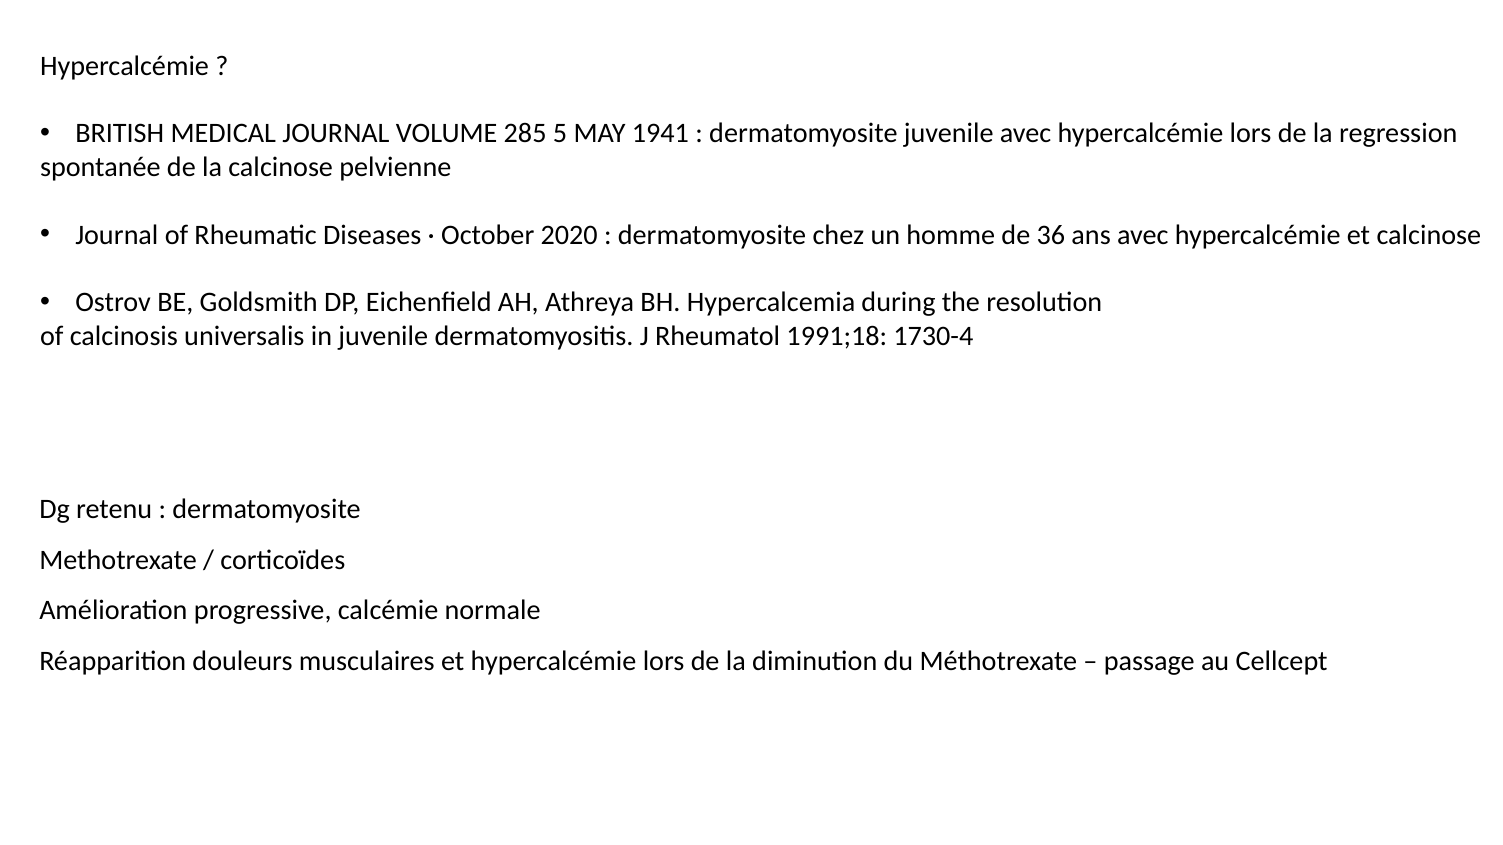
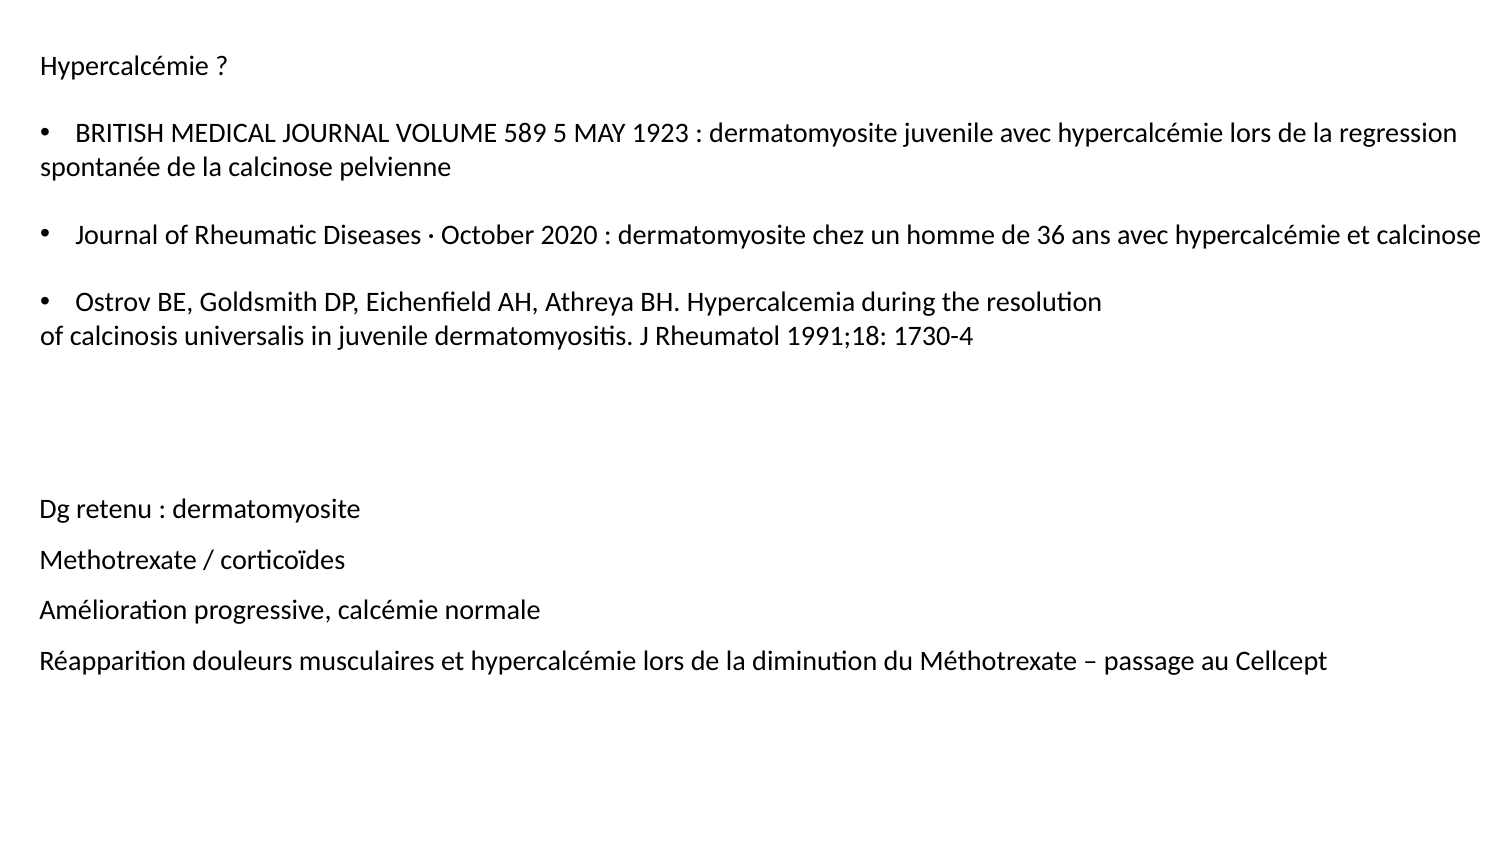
285: 285 -> 589 (525, 134)
1941: 1941 -> 1923 (660, 134)
